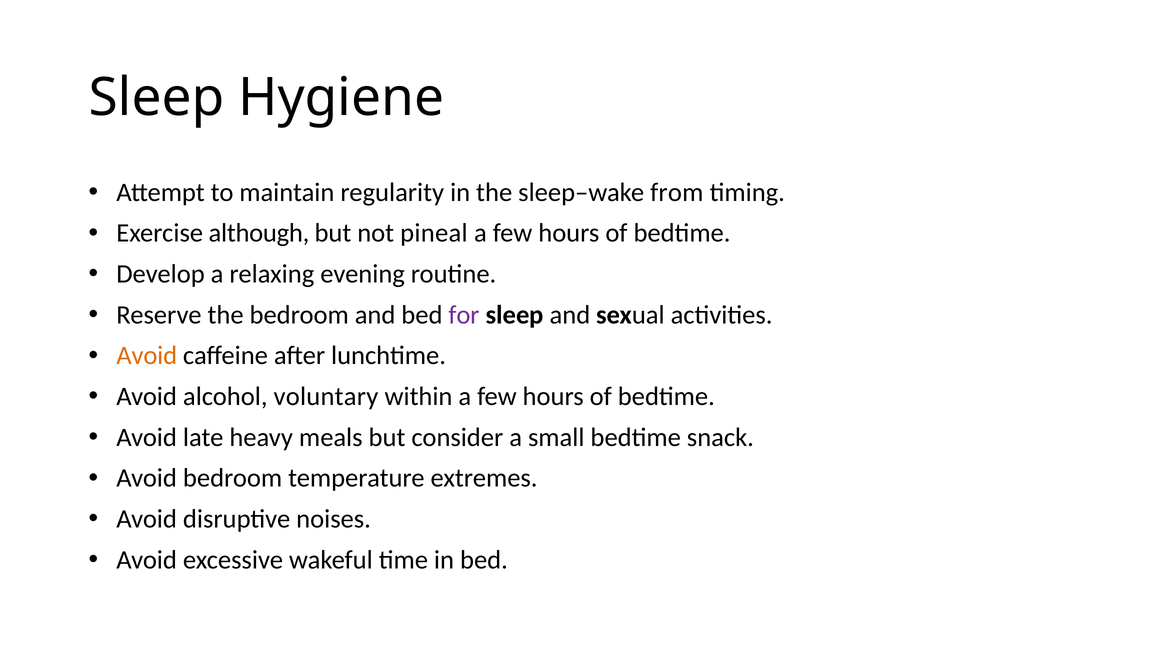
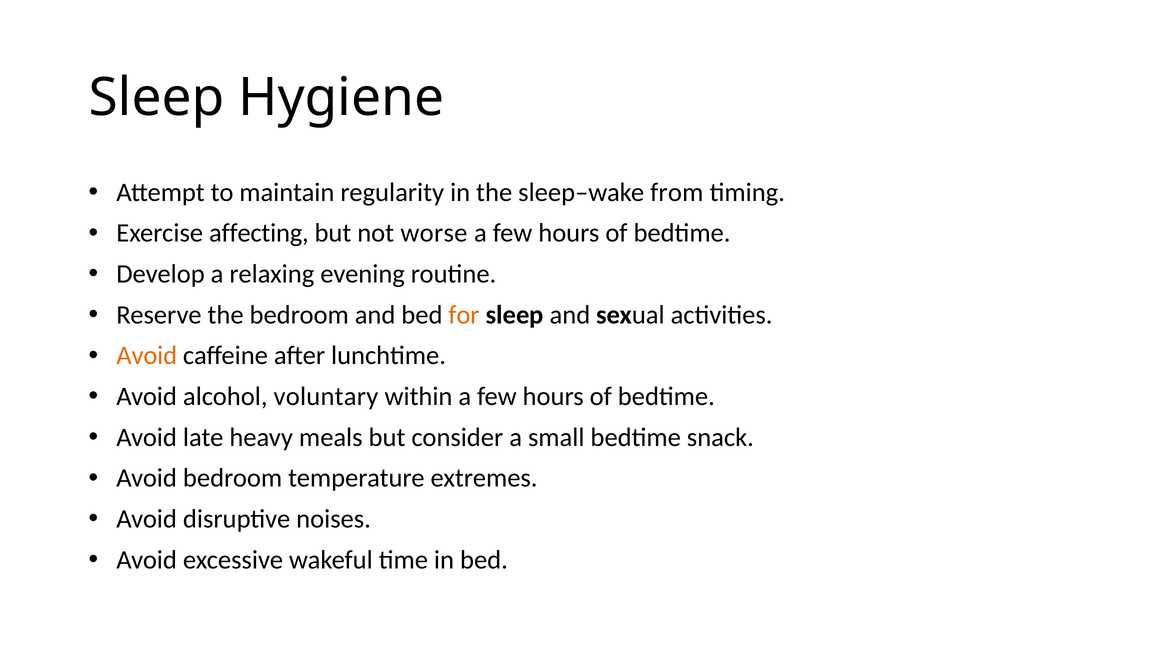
although: although -> affecting (259, 233)
pineal: pineal -> worse (434, 233)
for colour: purple -> orange (464, 315)
